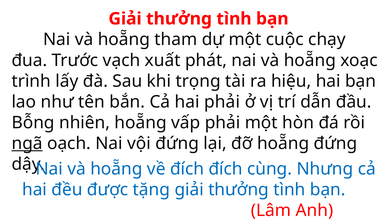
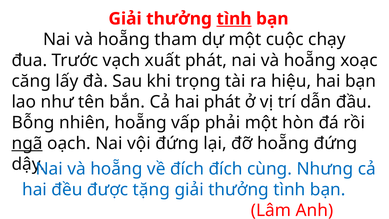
tình underline: none -> present (234, 19)
trình: trình -> căng (31, 81)
hai phải: phải -> phát (222, 102)
